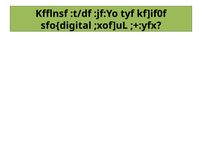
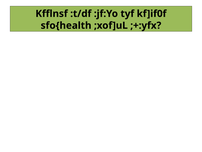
sfo{digital: sfo{digital -> sfo{health (66, 25)
